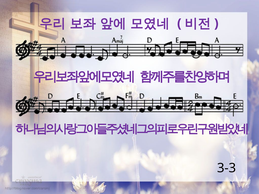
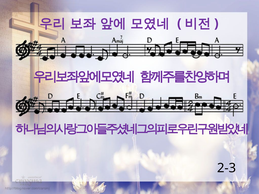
3-3: 3-3 -> 2-3 (227, 168)
